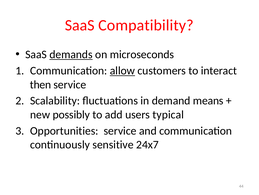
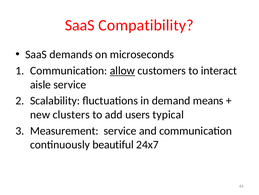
demands underline: present -> none (71, 54)
then: then -> aisle (41, 84)
possibly: possibly -> clusters (71, 114)
Opportunities: Opportunities -> Measurement (64, 130)
sensitive: sensitive -> beautiful (113, 144)
